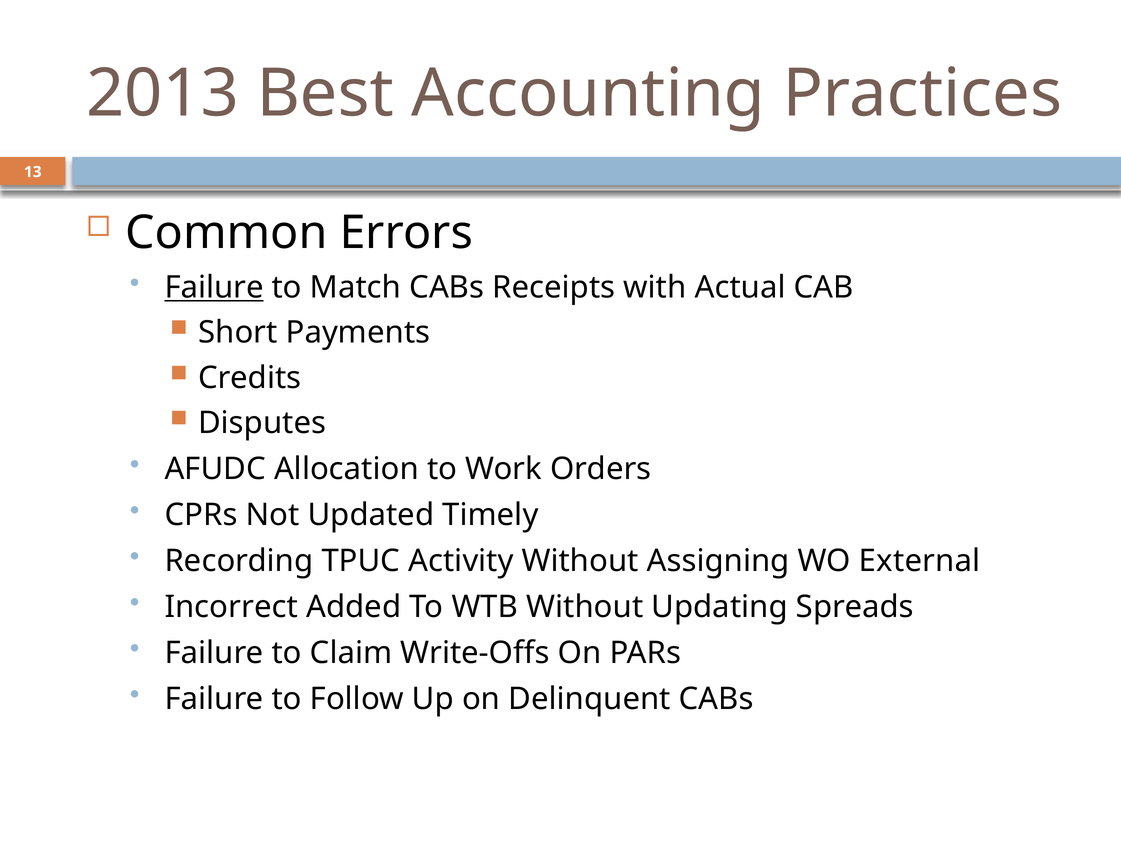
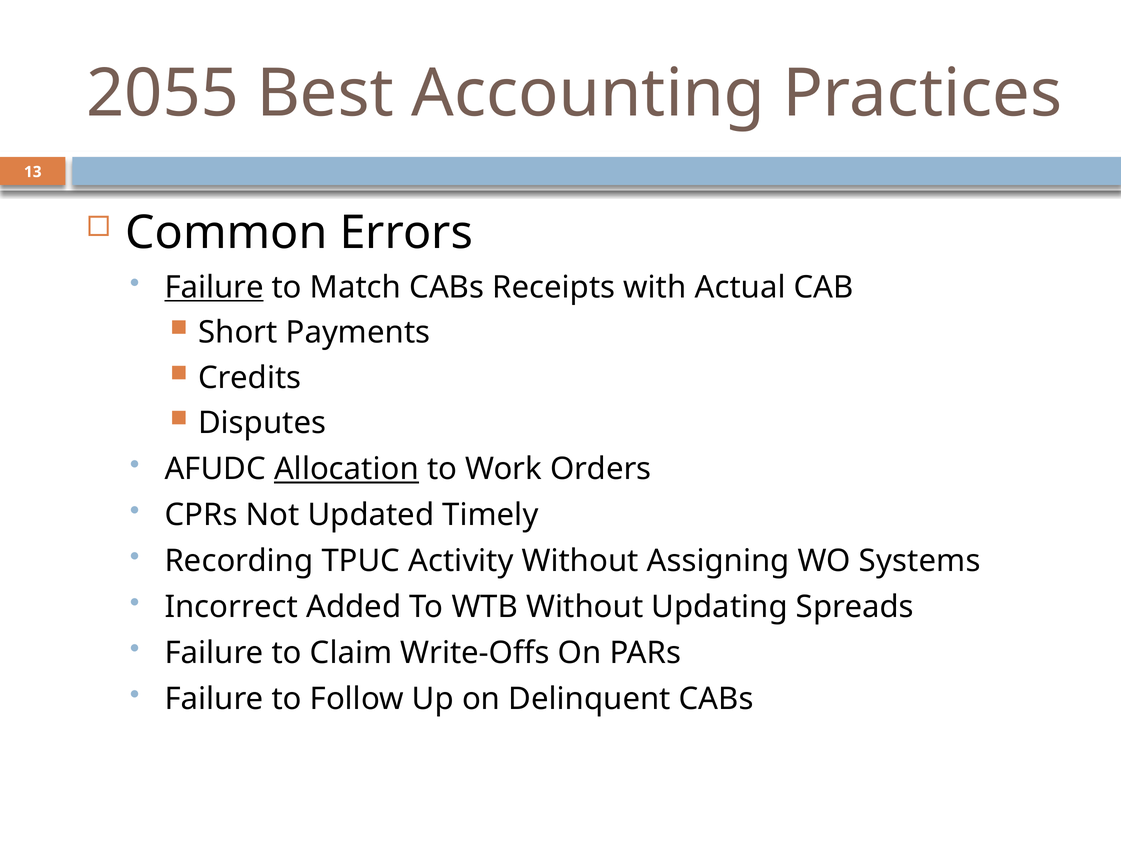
2013: 2013 -> 2055 (163, 93)
Allocation underline: none -> present (346, 469)
External: External -> Systems (920, 561)
